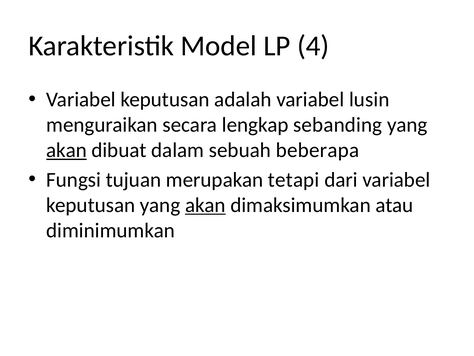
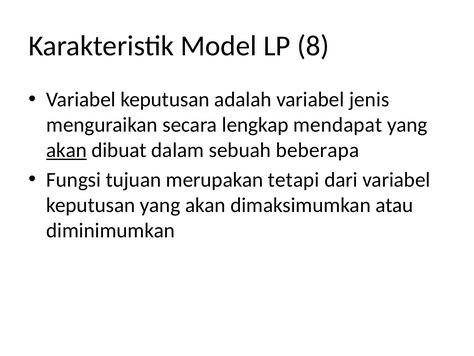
4: 4 -> 8 (313, 46)
lusin: lusin -> jenis (369, 99)
sebanding: sebanding -> mendapat (338, 125)
akan underline: present -> none (205, 205)
